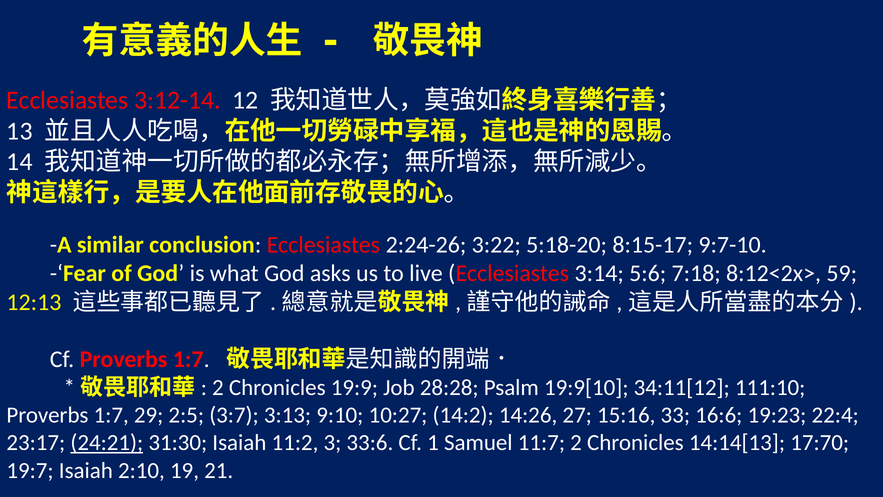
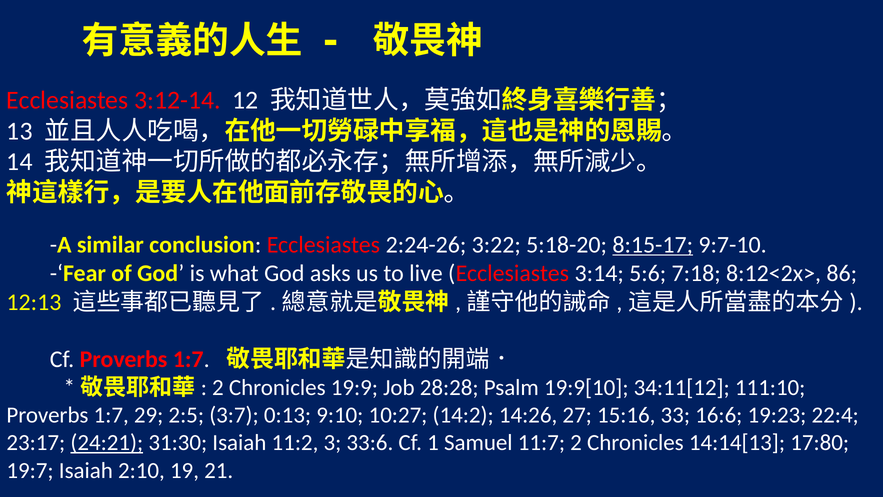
8:15-17 underline: none -> present (653, 245)
59: 59 -> 86 (842, 273)
3:13: 3:13 -> 0:13 (287, 415)
17:70: 17:70 -> 17:80 (820, 443)
